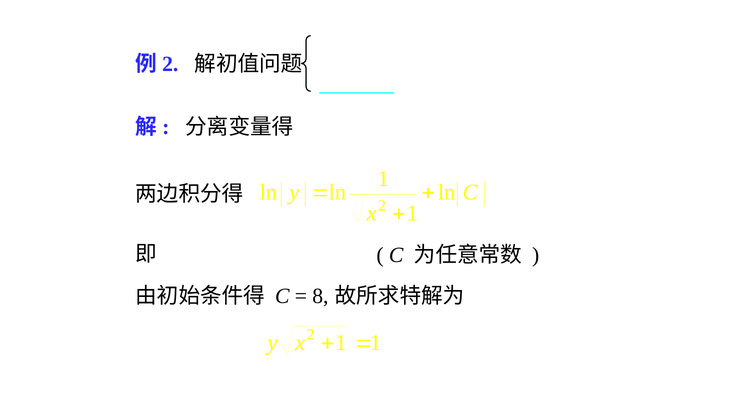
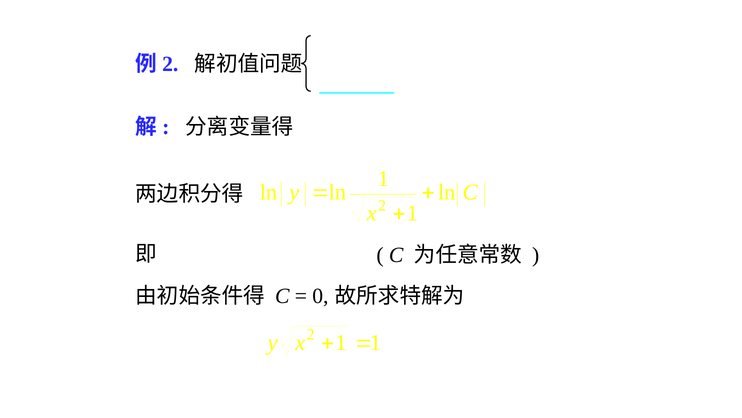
8: 8 -> 0 (320, 295)
